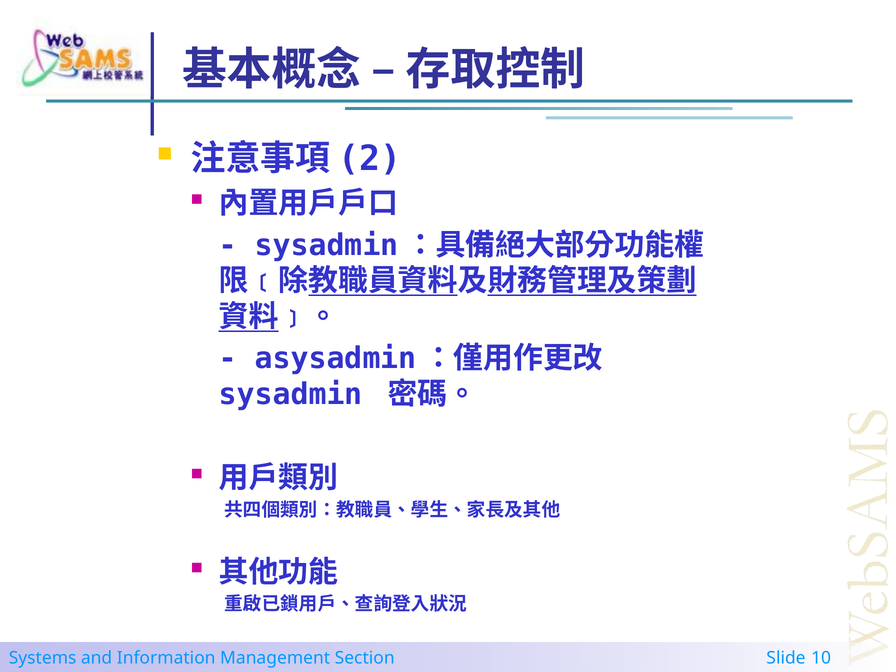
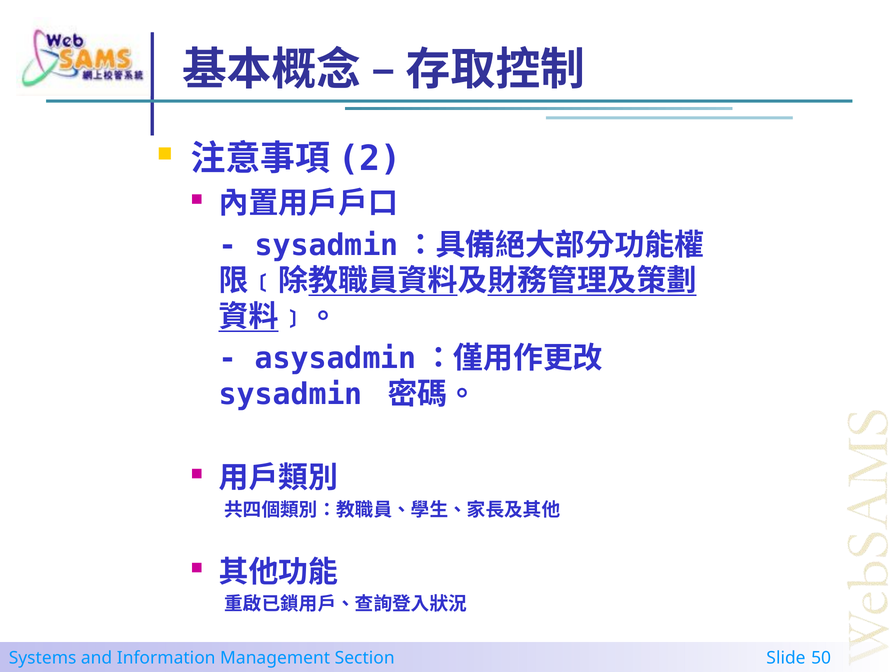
10: 10 -> 50 (821, 658)
